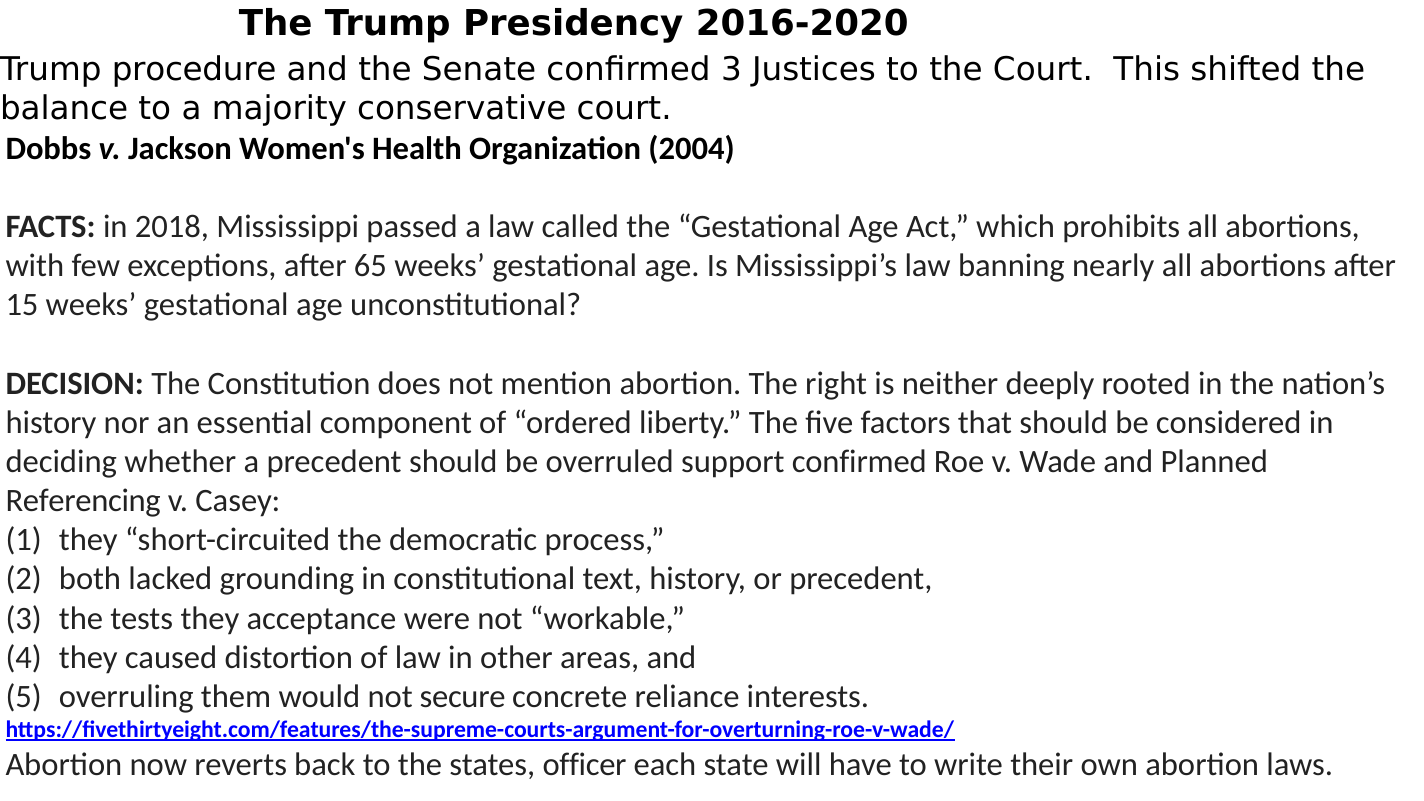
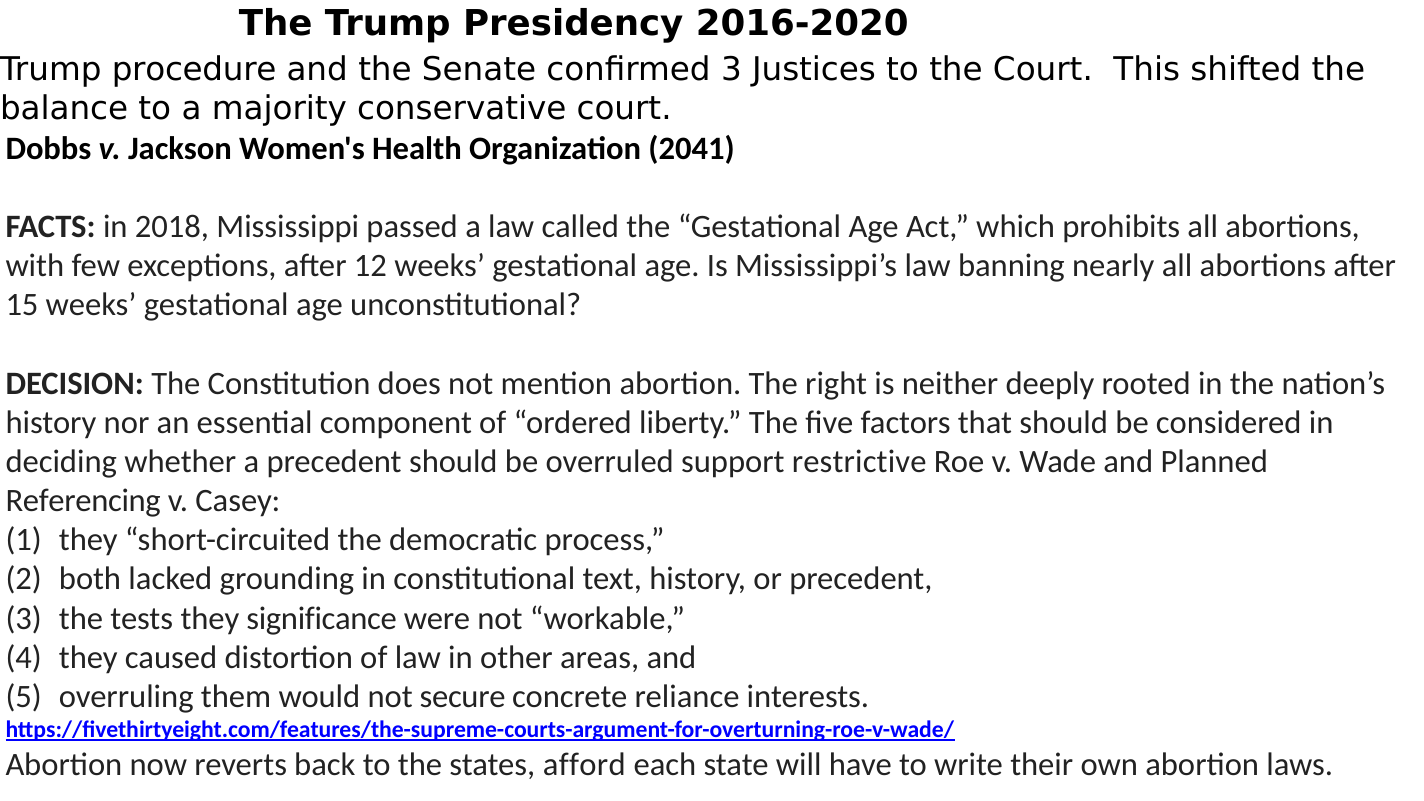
2004: 2004 -> 2041 (692, 149)
65: 65 -> 12 (370, 266)
support confirmed: confirmed -> restrictive (859, 462)
acceptance: acceptance -> significance (322, 618)
officer: officer -> afford (584, 765)
